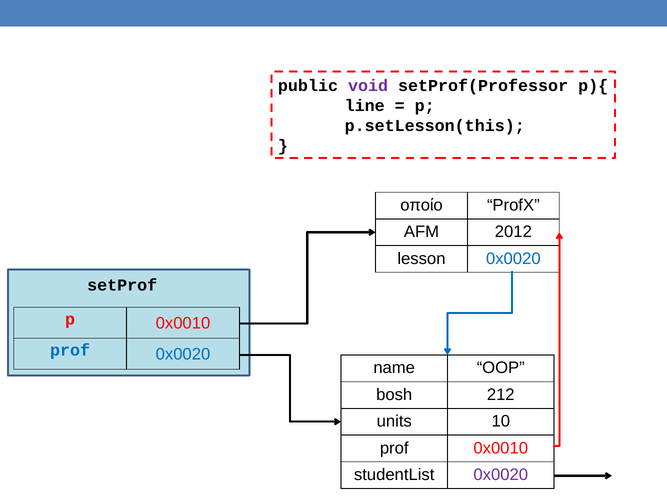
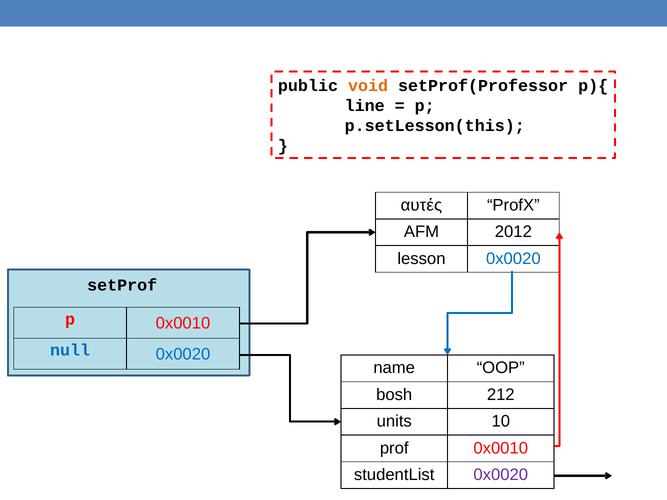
void colour: purple -> orange (368, 86)
οποίο: οποίο -> αυτές (421, 205)
prof: prof -> null (70, 350)
